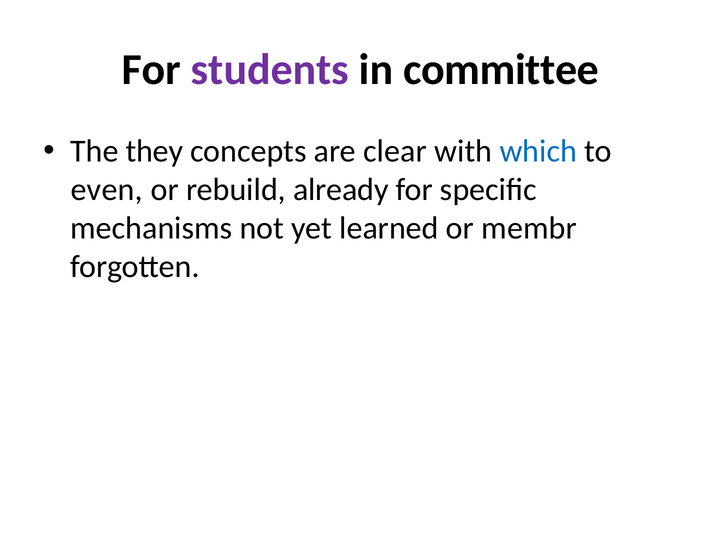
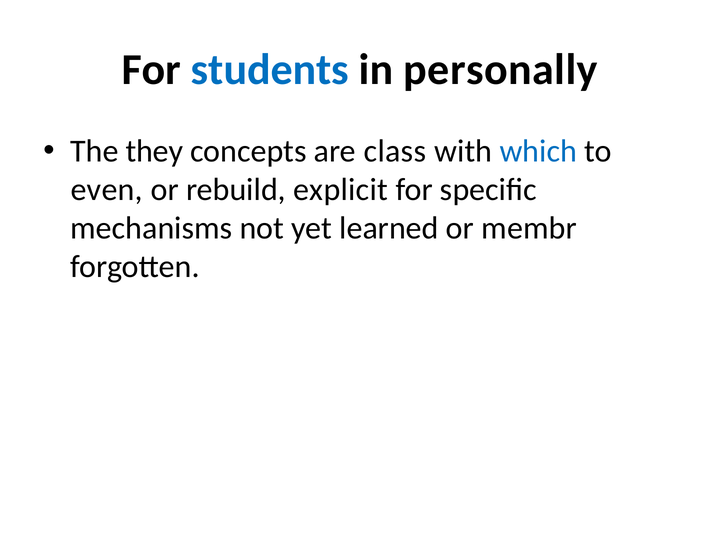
students colour: purple -> blue (270, 70)
committee: committee -> personally (501, 70)
clear: clear -> class (395, 151)
already: already -> explicit (341, 190)
